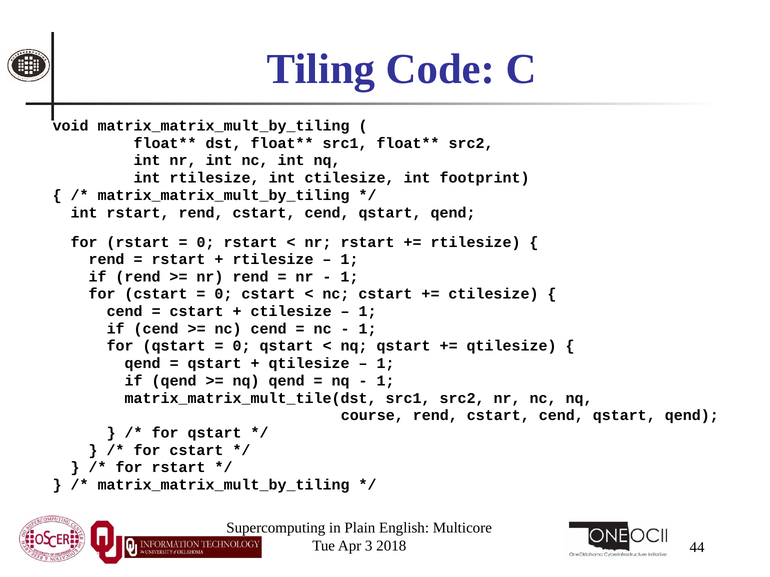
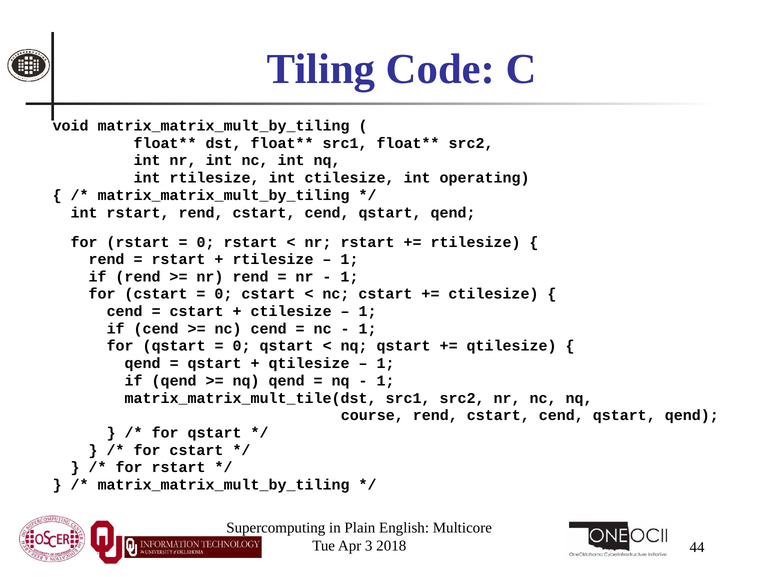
footprint: footprint -> operating (485, 178)
